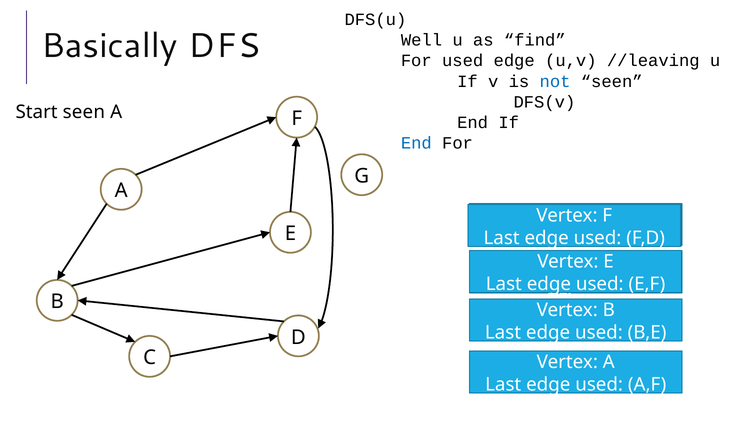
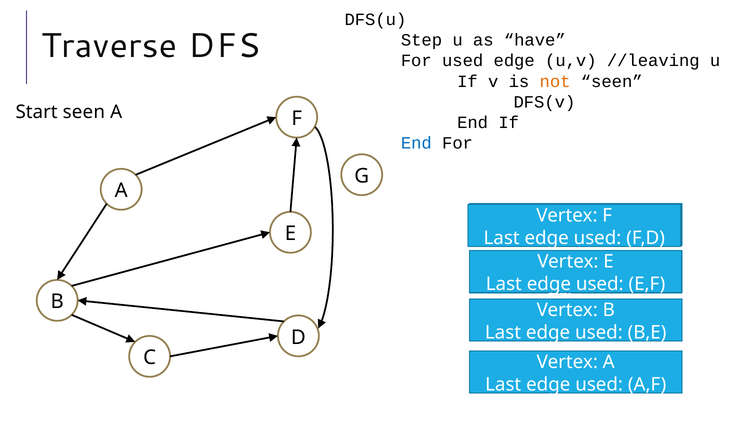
Basically: Basically -> Traverse (109, 46)
Well: Well -> Step (421, 40)
find: find -> have (535, 40)
not colour: blue -> orange (555, 82)
